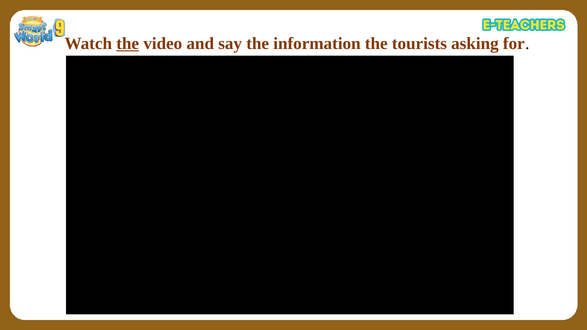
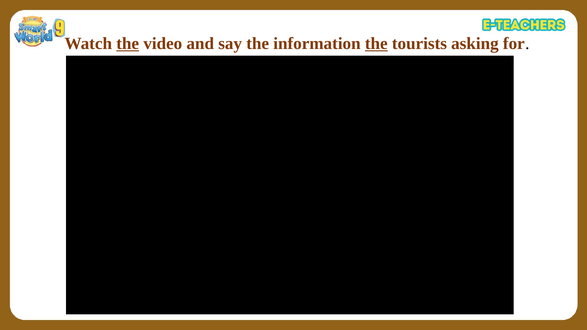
the underline: none -> present (376, 44)
